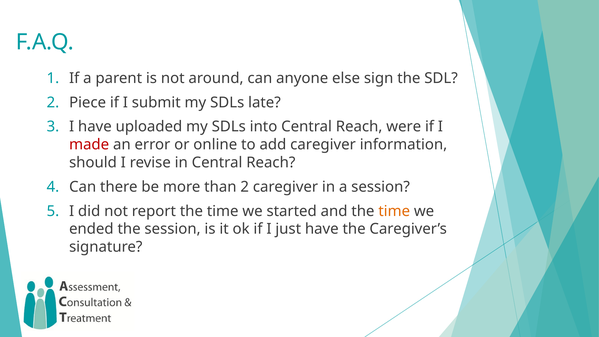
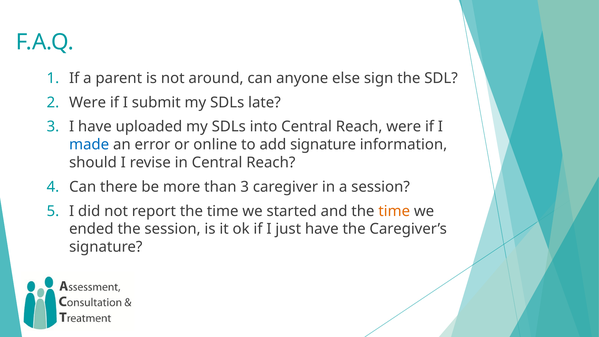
Piece: Piece -> Were (88, 102)
made colour: red -> blue (89, 145)
add caregiver: caregiver -> signature (323, 145)
than 2: 2 -> 3 (245, 187)
